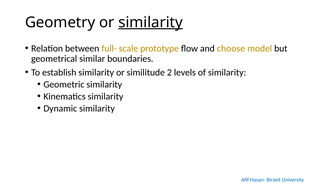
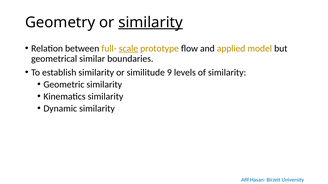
scale underline: none -> present (128, 49)
choose: choose -> applied (231, 49)
2: 2 -> 9 (169, 73)
